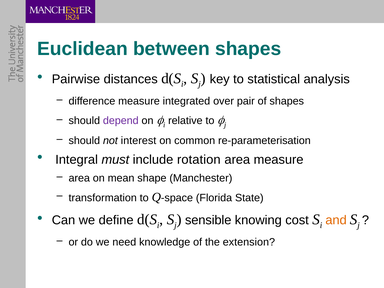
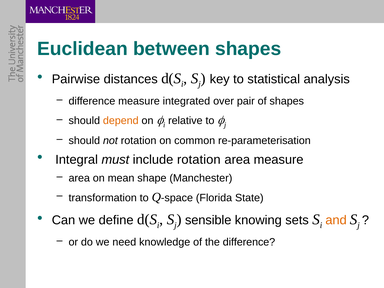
depend colour: purple -> orange (121, 121)
not interest: interest -> rotation (139, 141)
cost: cost -> sets (297, 220)
the extension: extension -> difference (249, 242)
